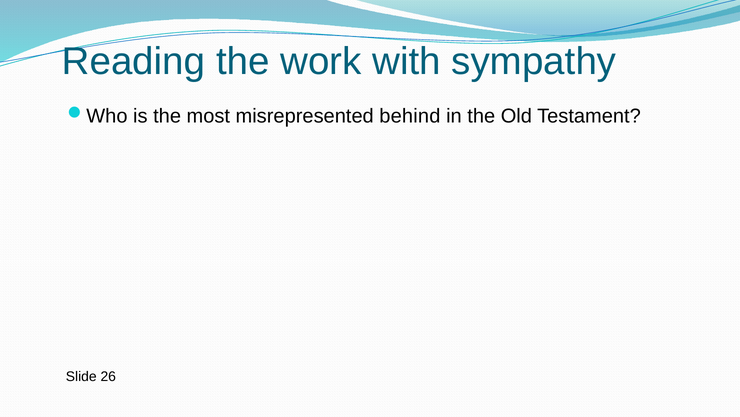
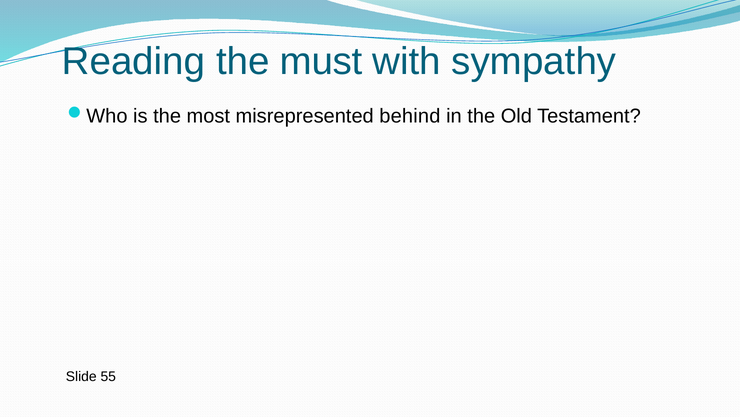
work: work -> must (321, 61)
26: 26 -> 55 (108, 376)
